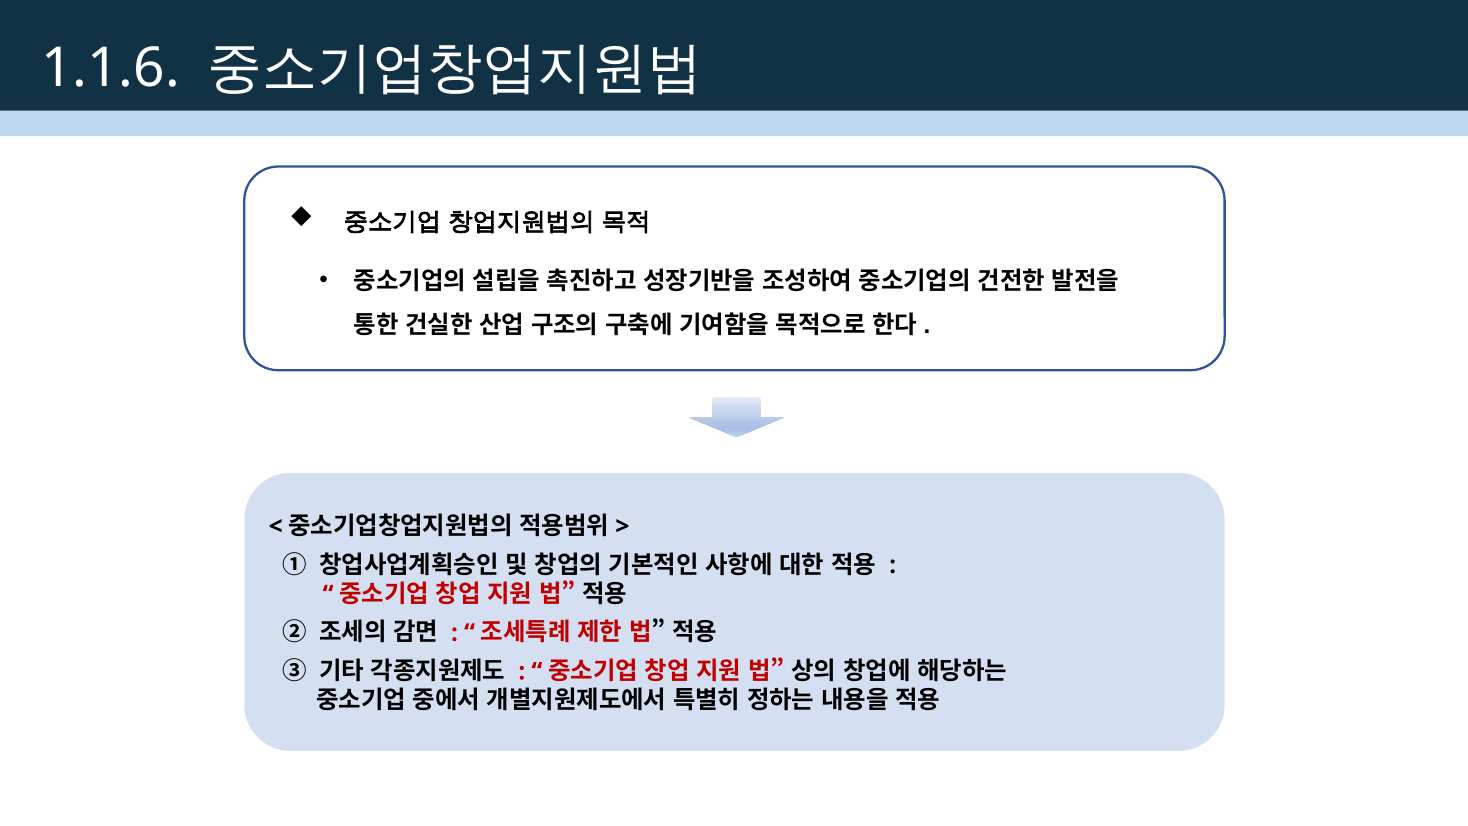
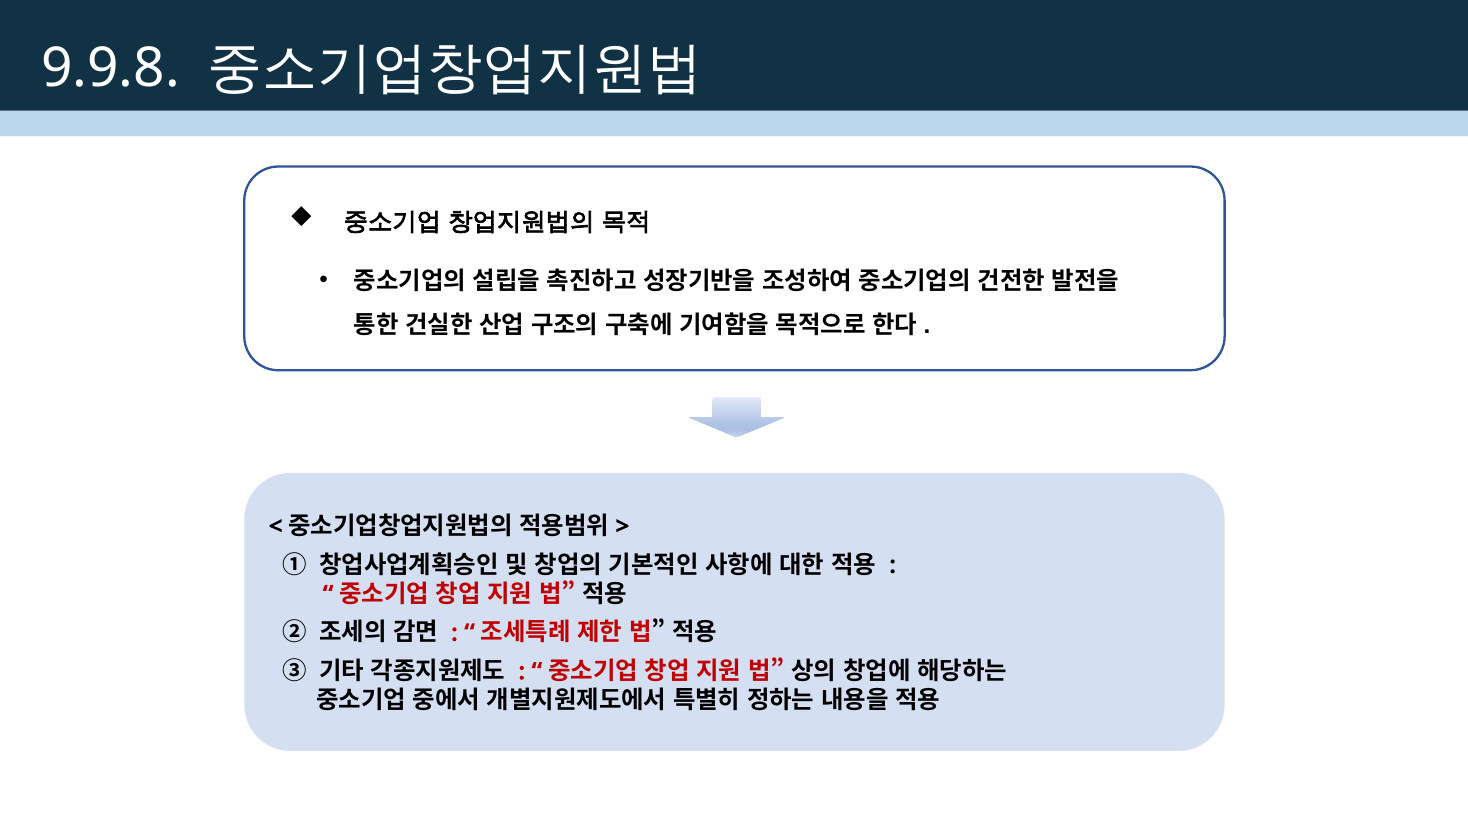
1.1.6: 1.1.6 -> 9.9.8 (111, 69)
